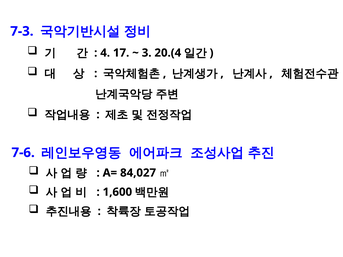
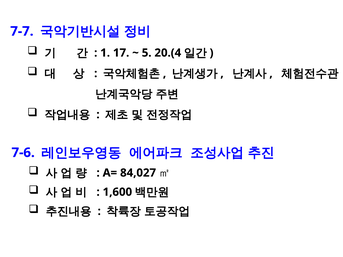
7-3: 7-3 -> 7-7 (22, 31)
4: 4 -> 1 (105, 53)
3: 3 -> 5 (147, 53)
